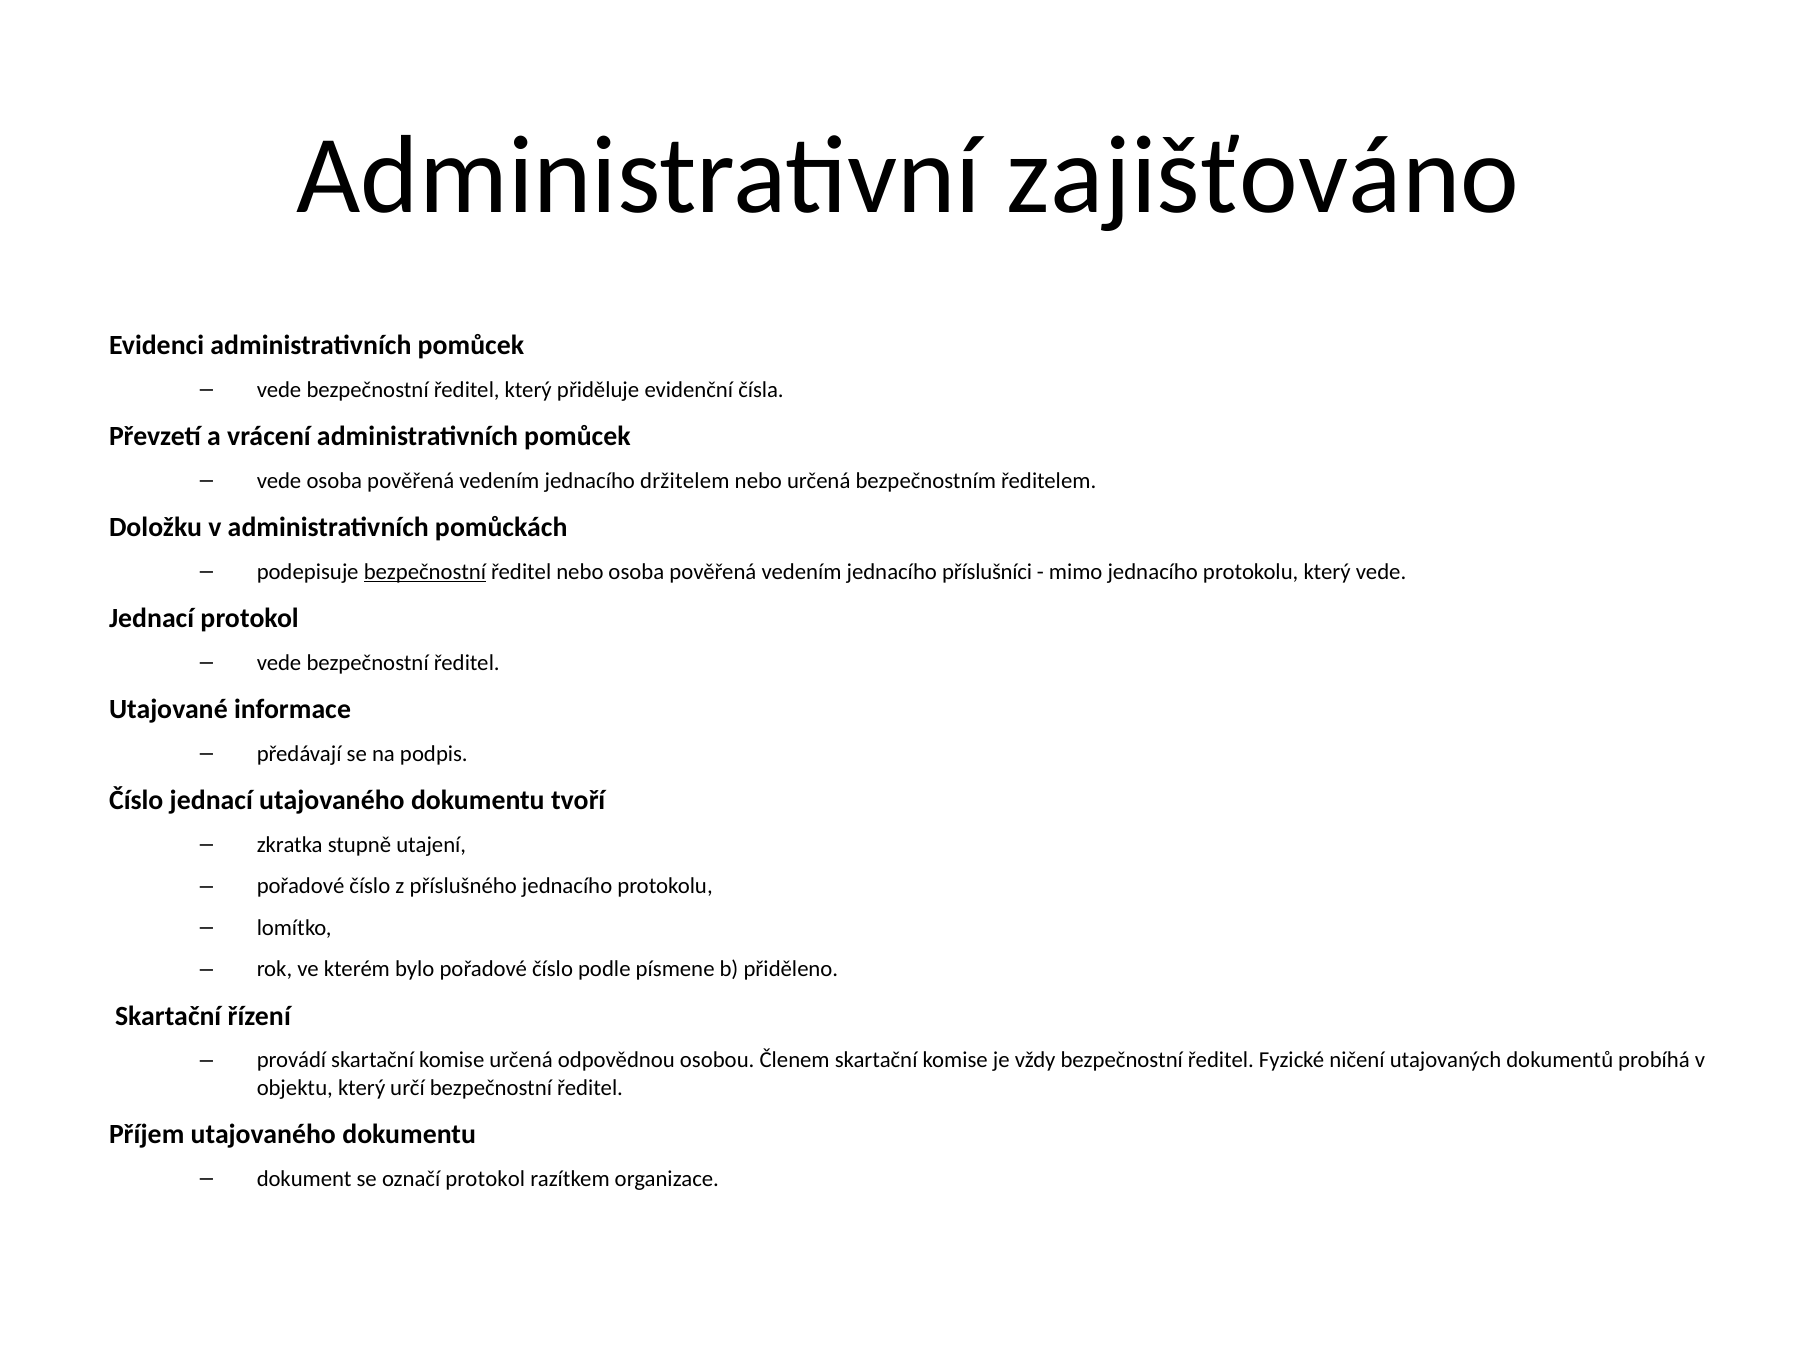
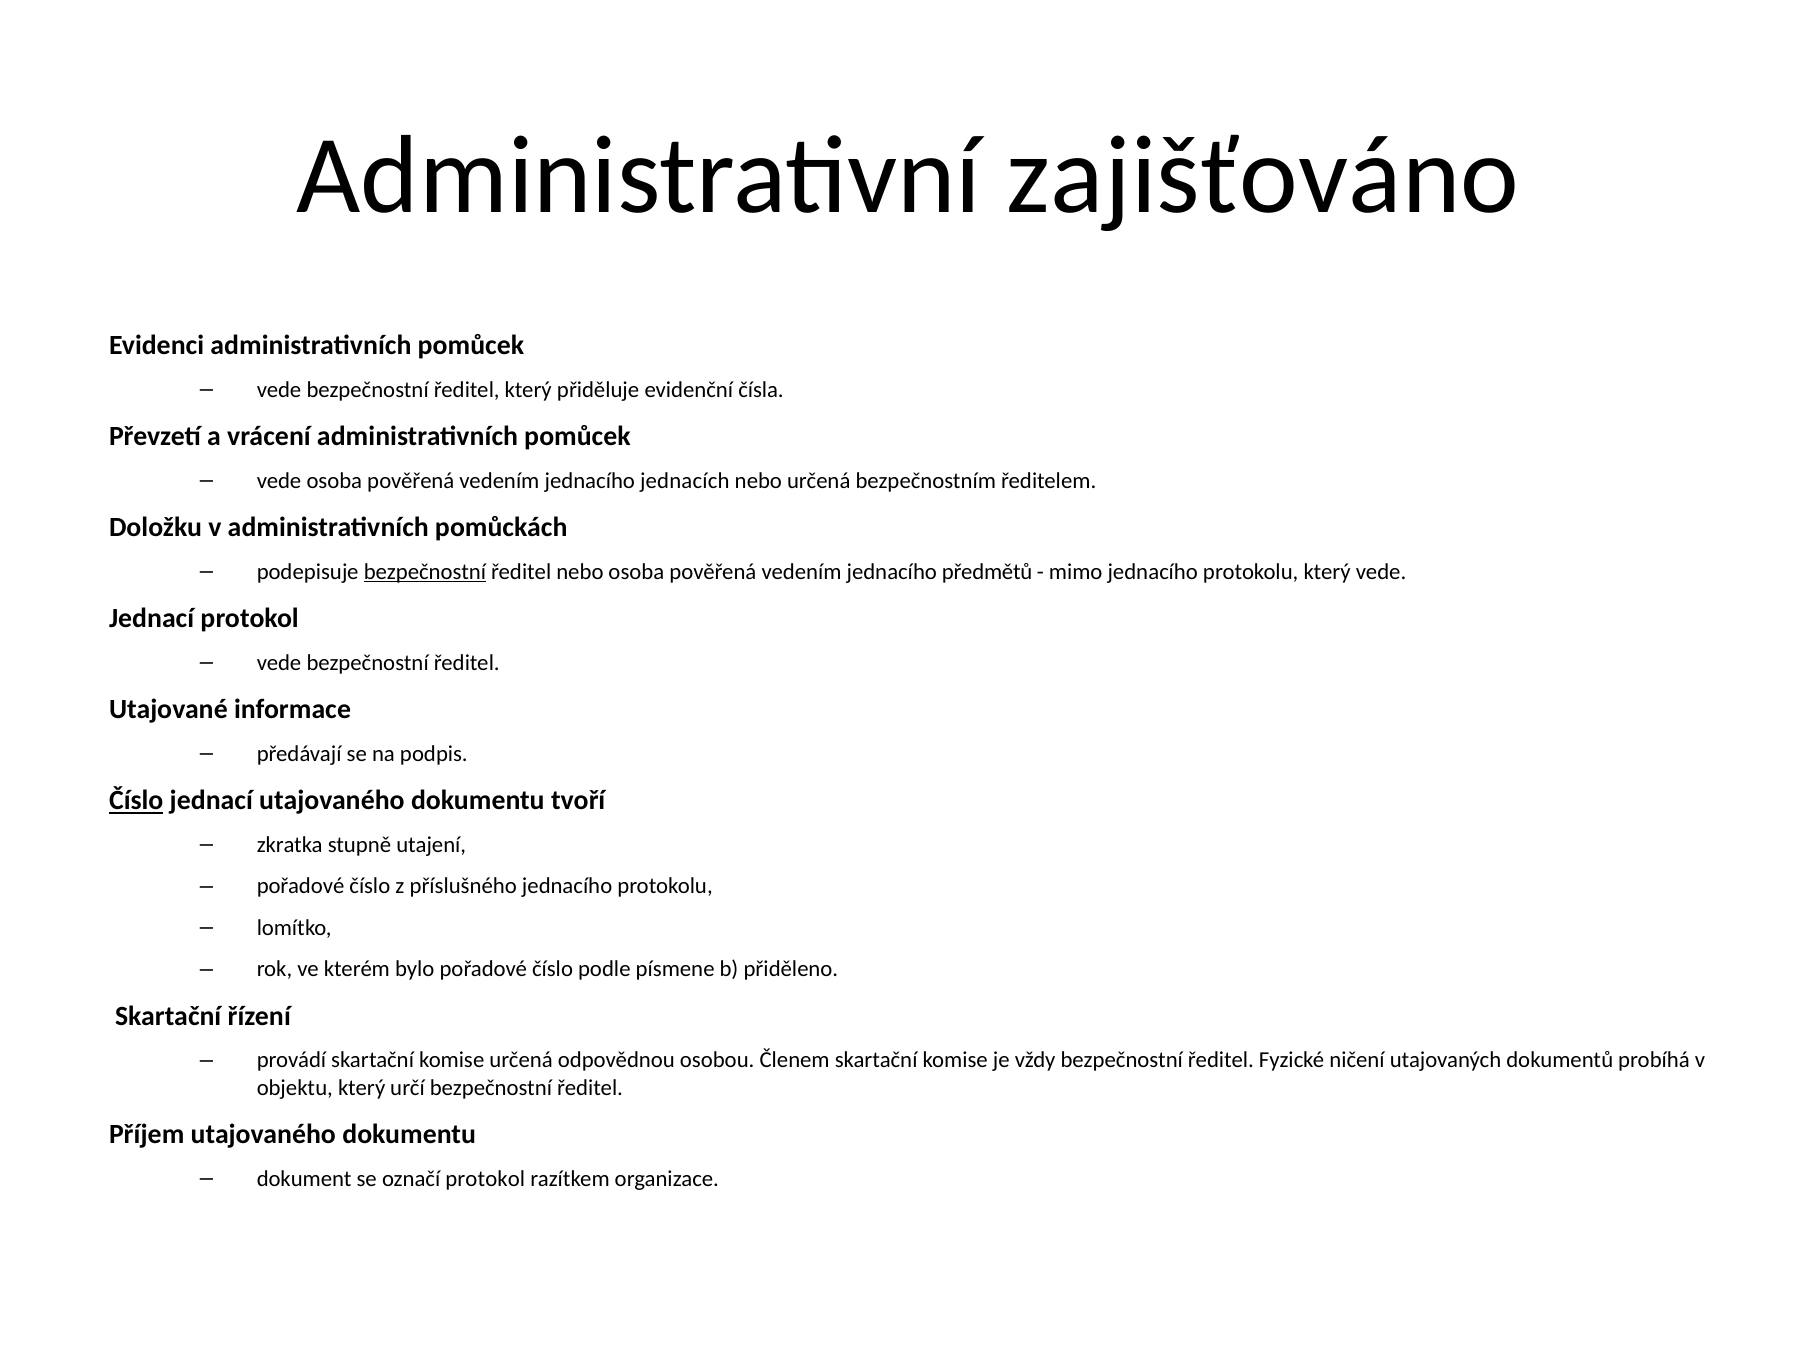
držitelem: držitelem -> jednacích (685, 481)
příslušníci: příslušníci -> předmětů (987, 572)
Číslo underline: none -> present (136, 801)
